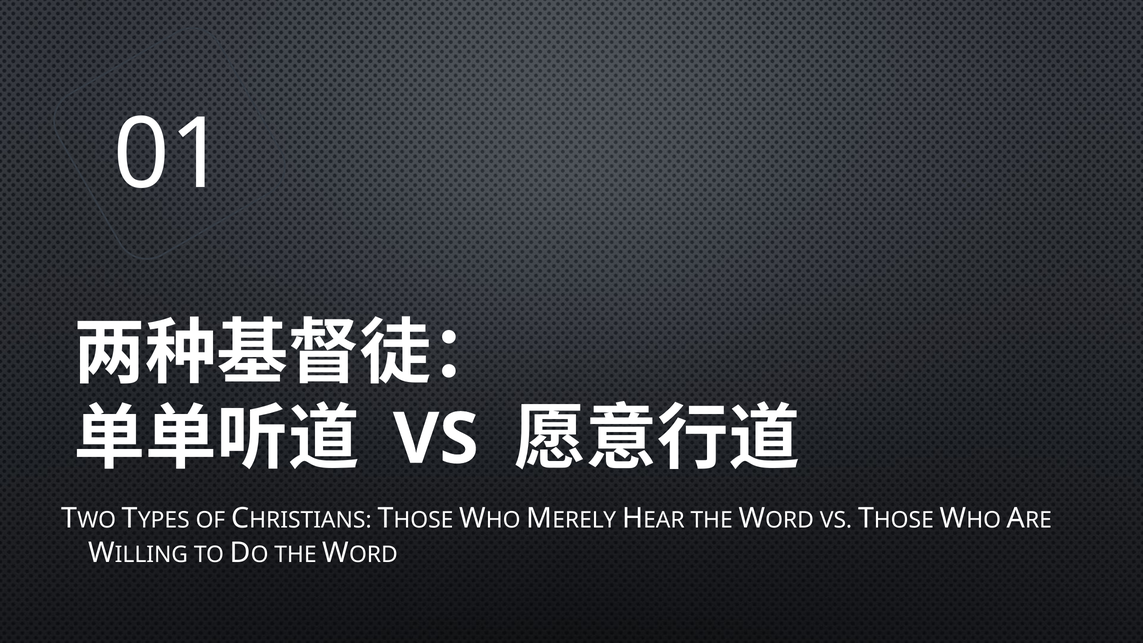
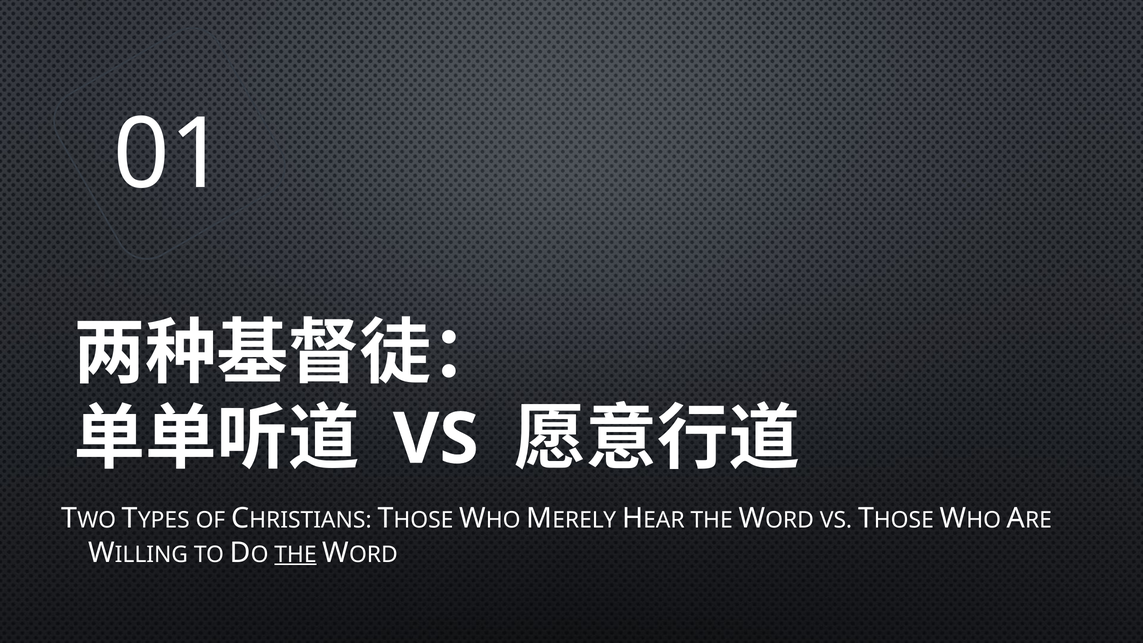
THE underline: none -> present (295, 554)
